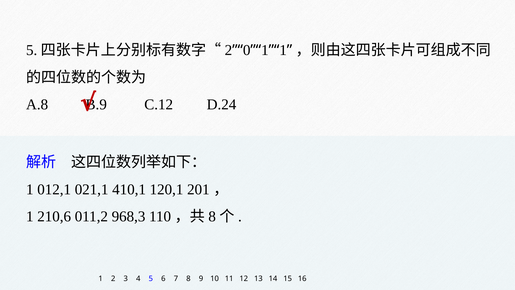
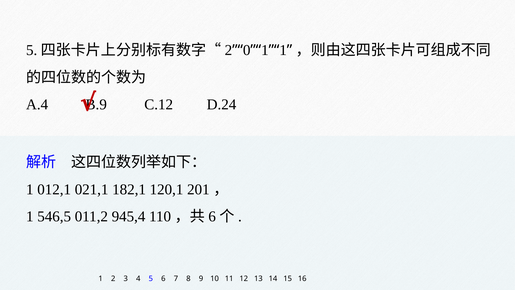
A.8: A.8 -> A.4 (37, 104)
410,1: 410,1 -> 182,1 (129, 189)
210,6: 210,6 -> 546,5 (54, 216)
968,3: 968,3 -> 945,4 (129, 216)
8: 8 -> 6 (212, 216)
